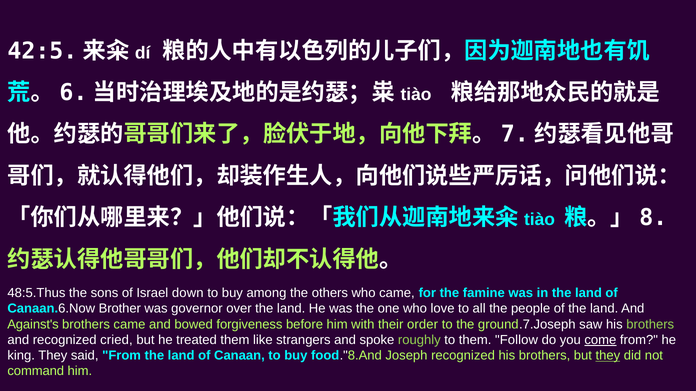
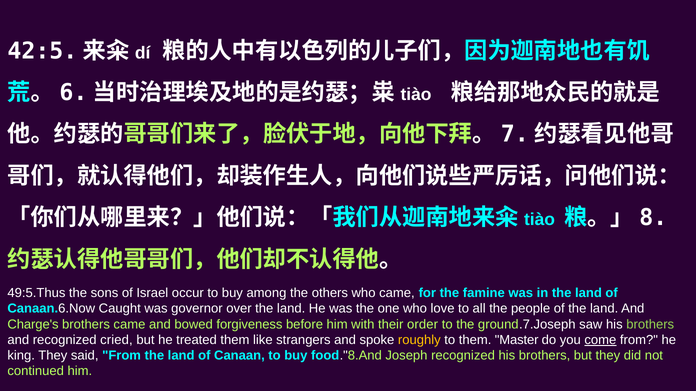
48:5.Thus: 48:5.Thus -> 49:5.Thus (36, 293)
down: down -> occur (188, 293)
Brother: Brother -> Caught (120, 309)
Against's: Against's -> Charge's (33, 325)
roughly colour: light green -> yellow (419, 340)
Follow: Follow -> Master (517, 340)
they underline: present -> none (608, 356)
command: command -> continued (36, 372)
